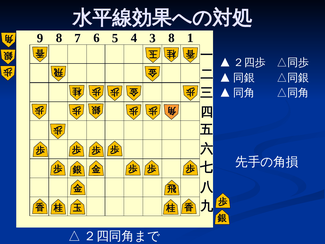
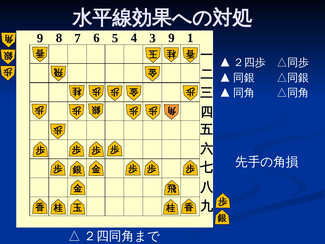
3 8: 8 -> 9 (171, 38)
